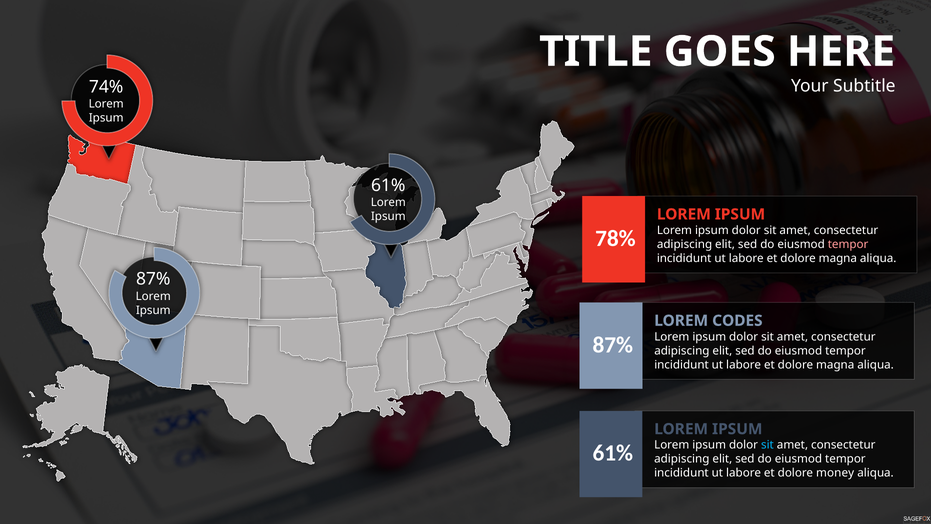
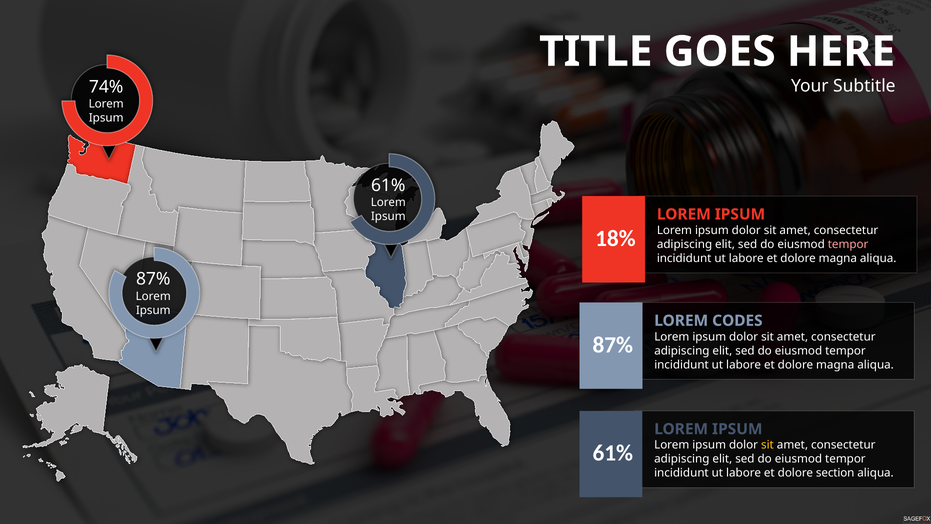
78%: 78% -> 18% (615, 238)
sit colour: light blue -> yellow (767, 445)
money: money -> section (835, 473)
